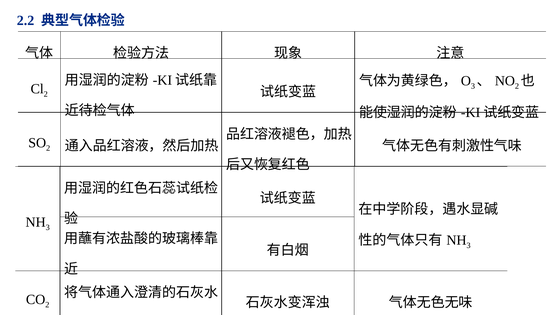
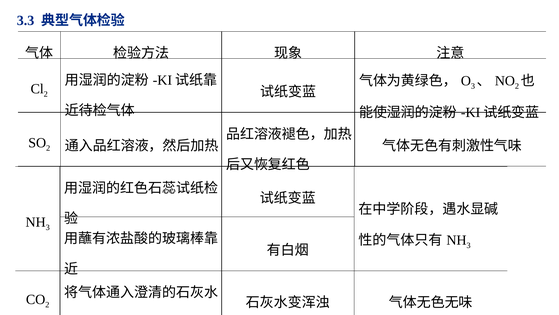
2.2: 2.2 -> 3.3 (26, 21)
